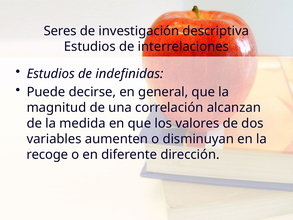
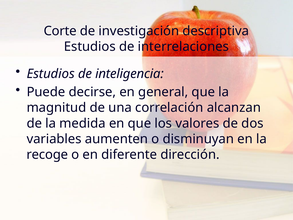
Seres: Seres -> Corte (60, 31)
indefinidas: indefinidas -> inteligencia (130, 74)
